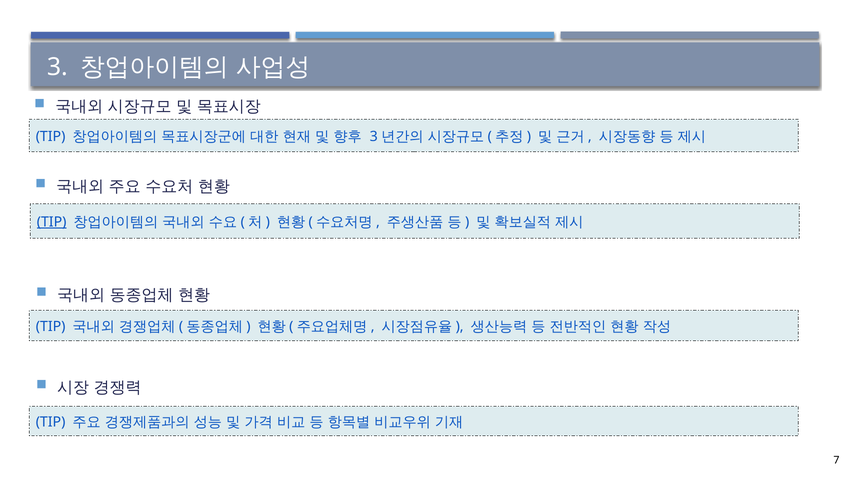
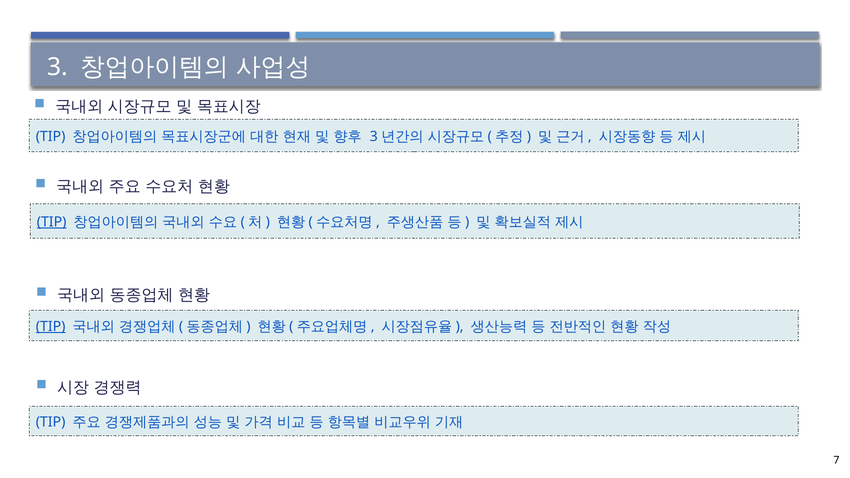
TIP underline: none -> present (51, 327)
